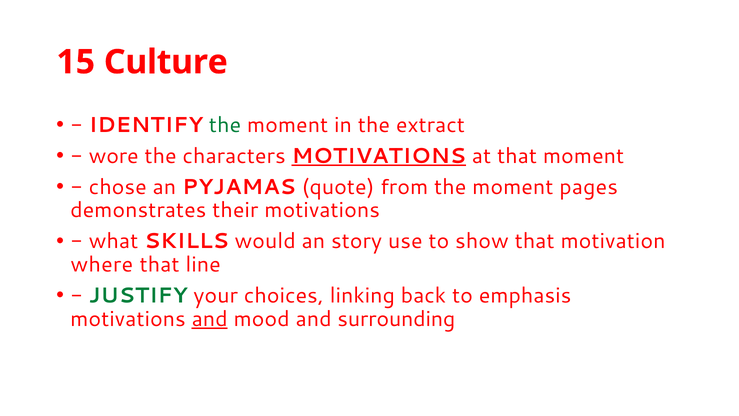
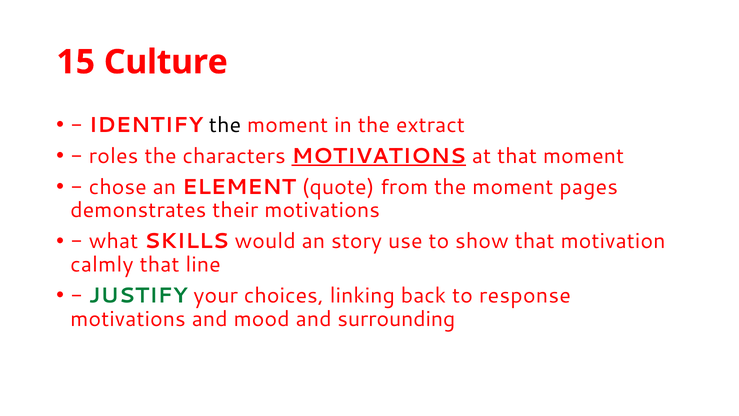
the colour: green -> black (225, 125)
wore: wore -> roles (114, 156)
PYJAMAS: PYJAMAS -> ELEMENT (239, 187)
where: where -> calmly (102, 264)
emphasis: emphasis -> response (525, 295)
and underline: present -> none (210, 319)
